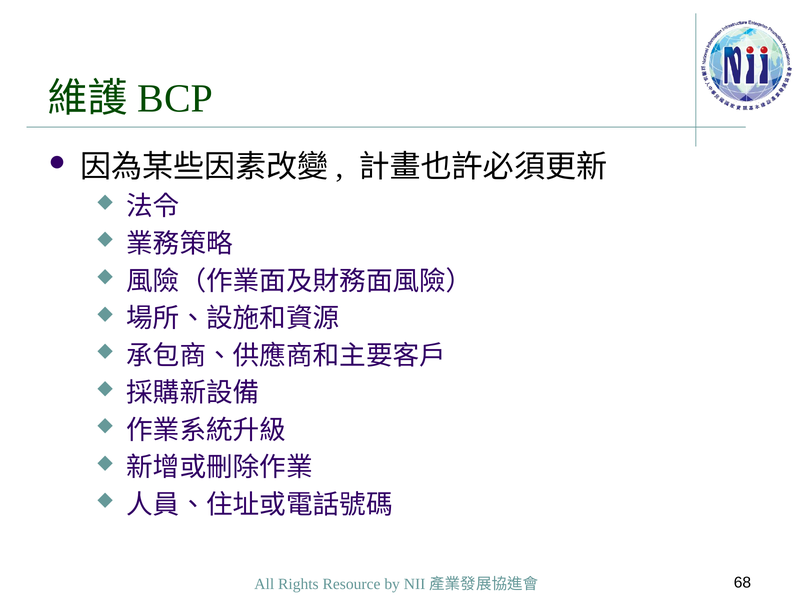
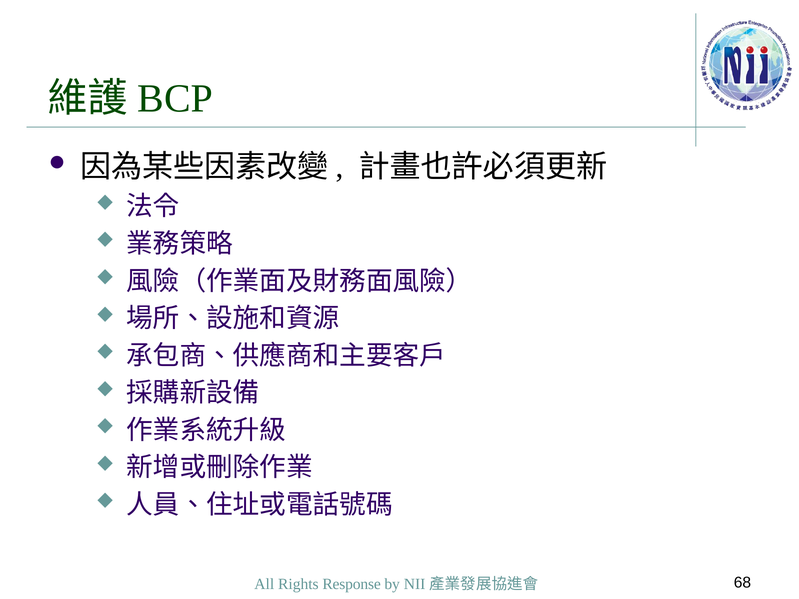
Resource: Resource -> Response (352, 585)
